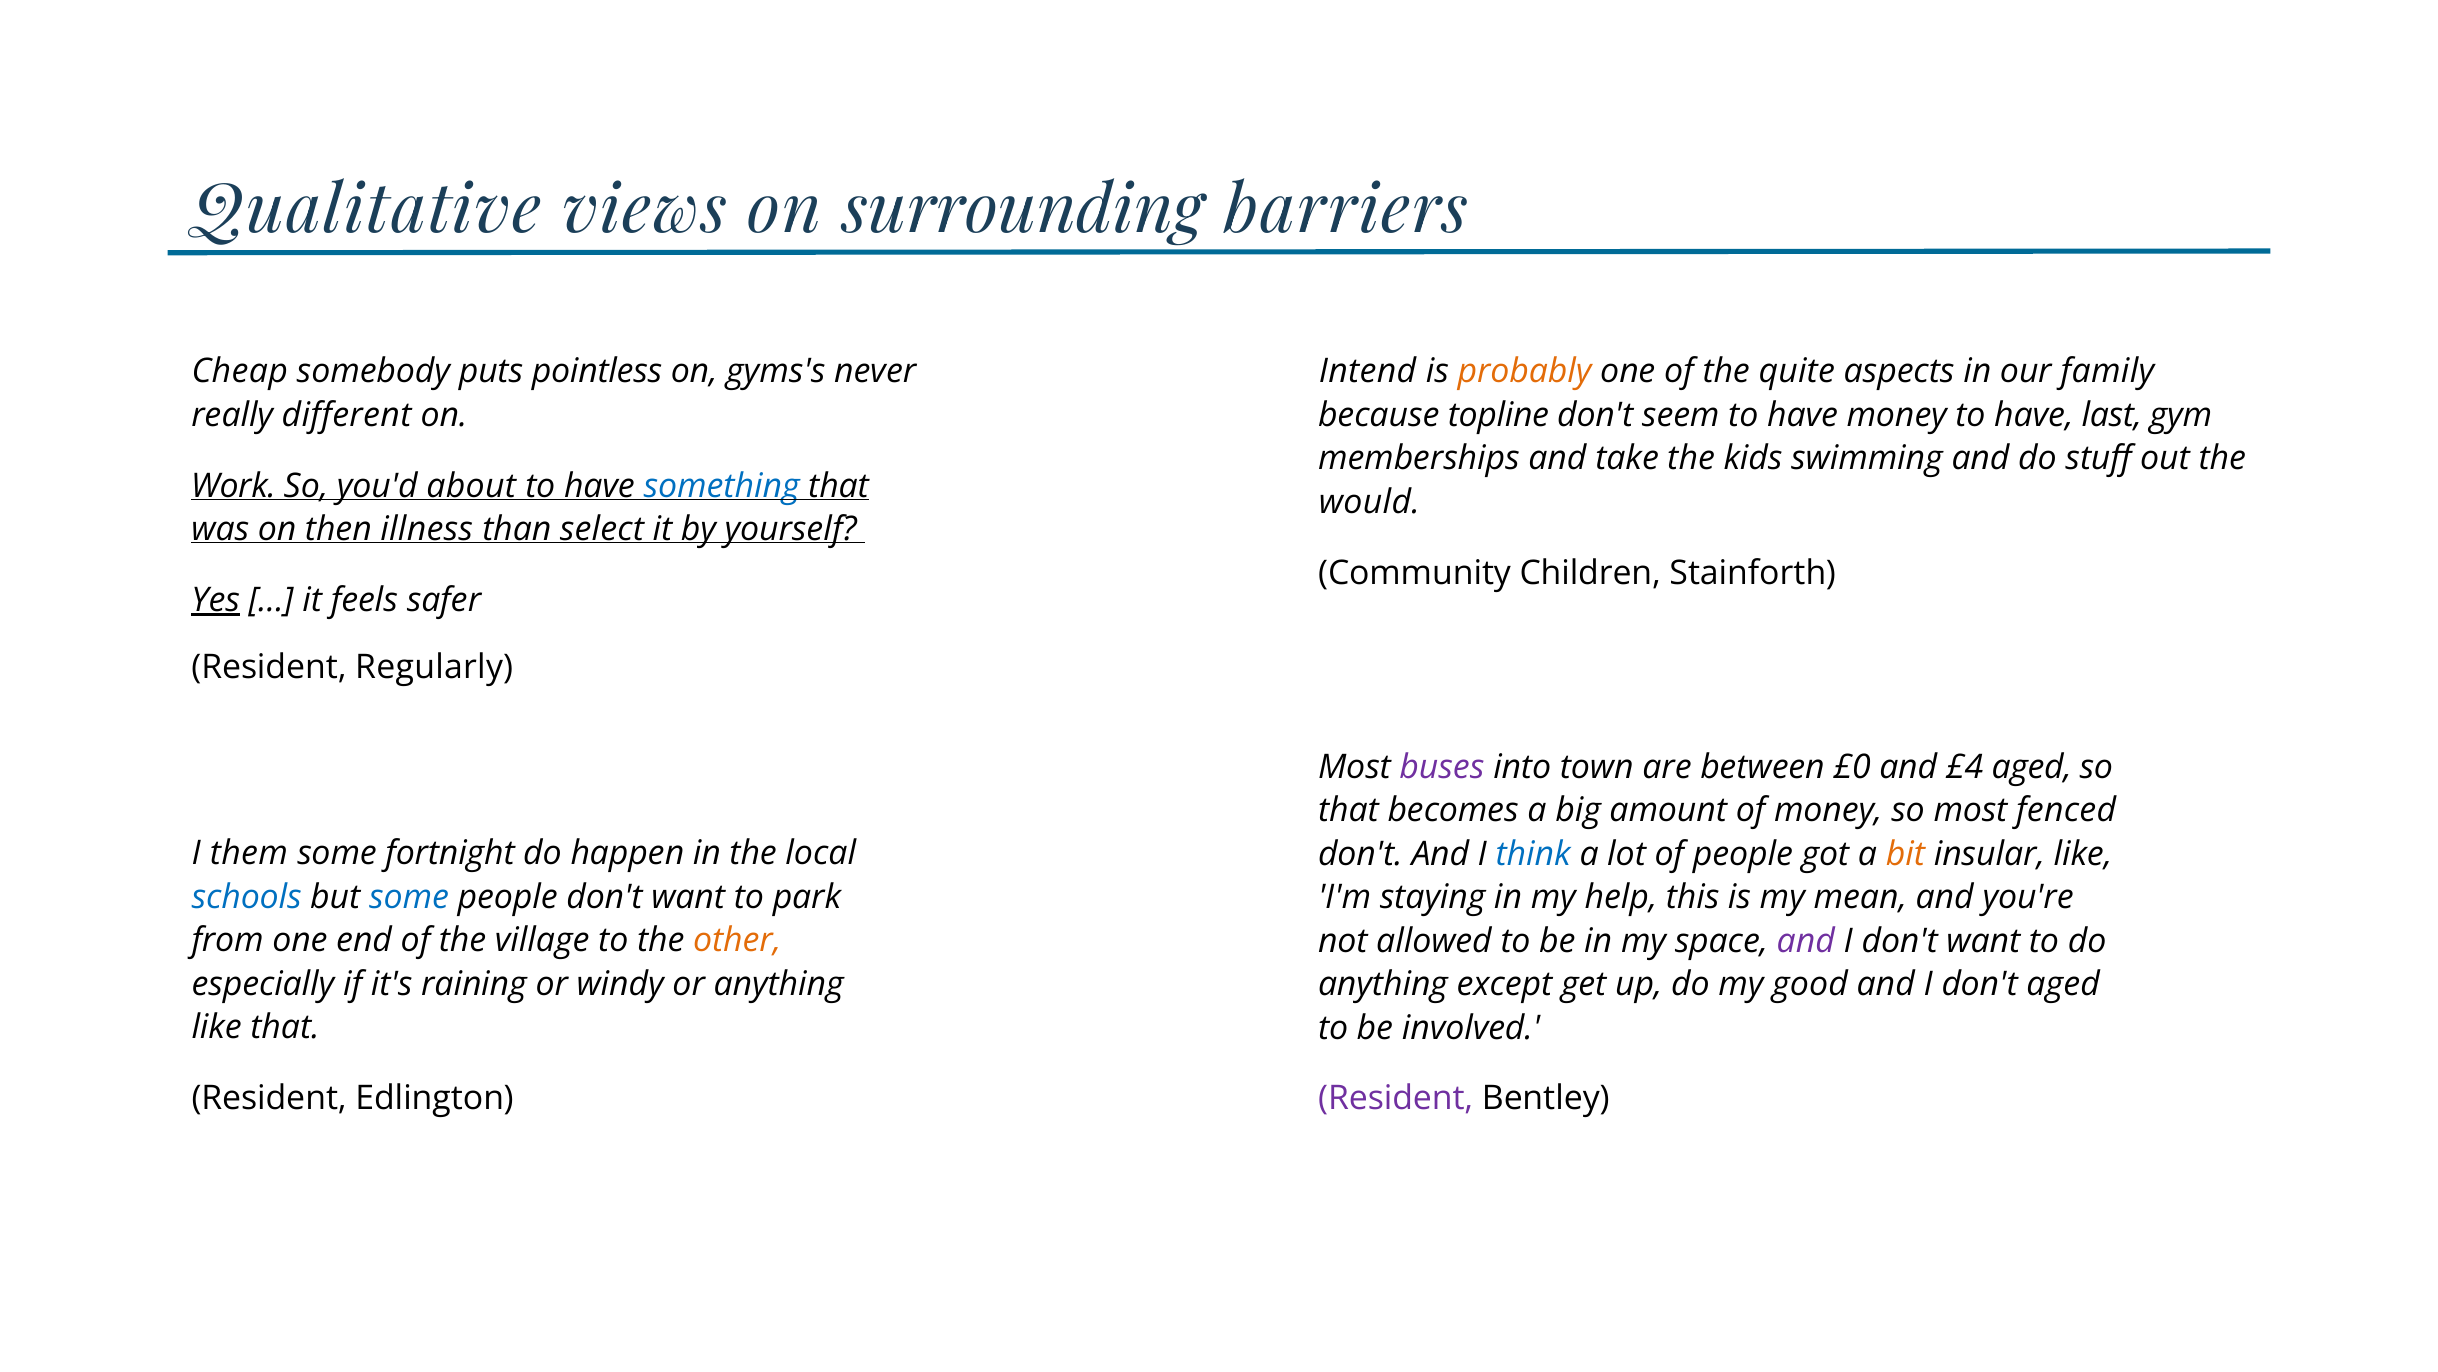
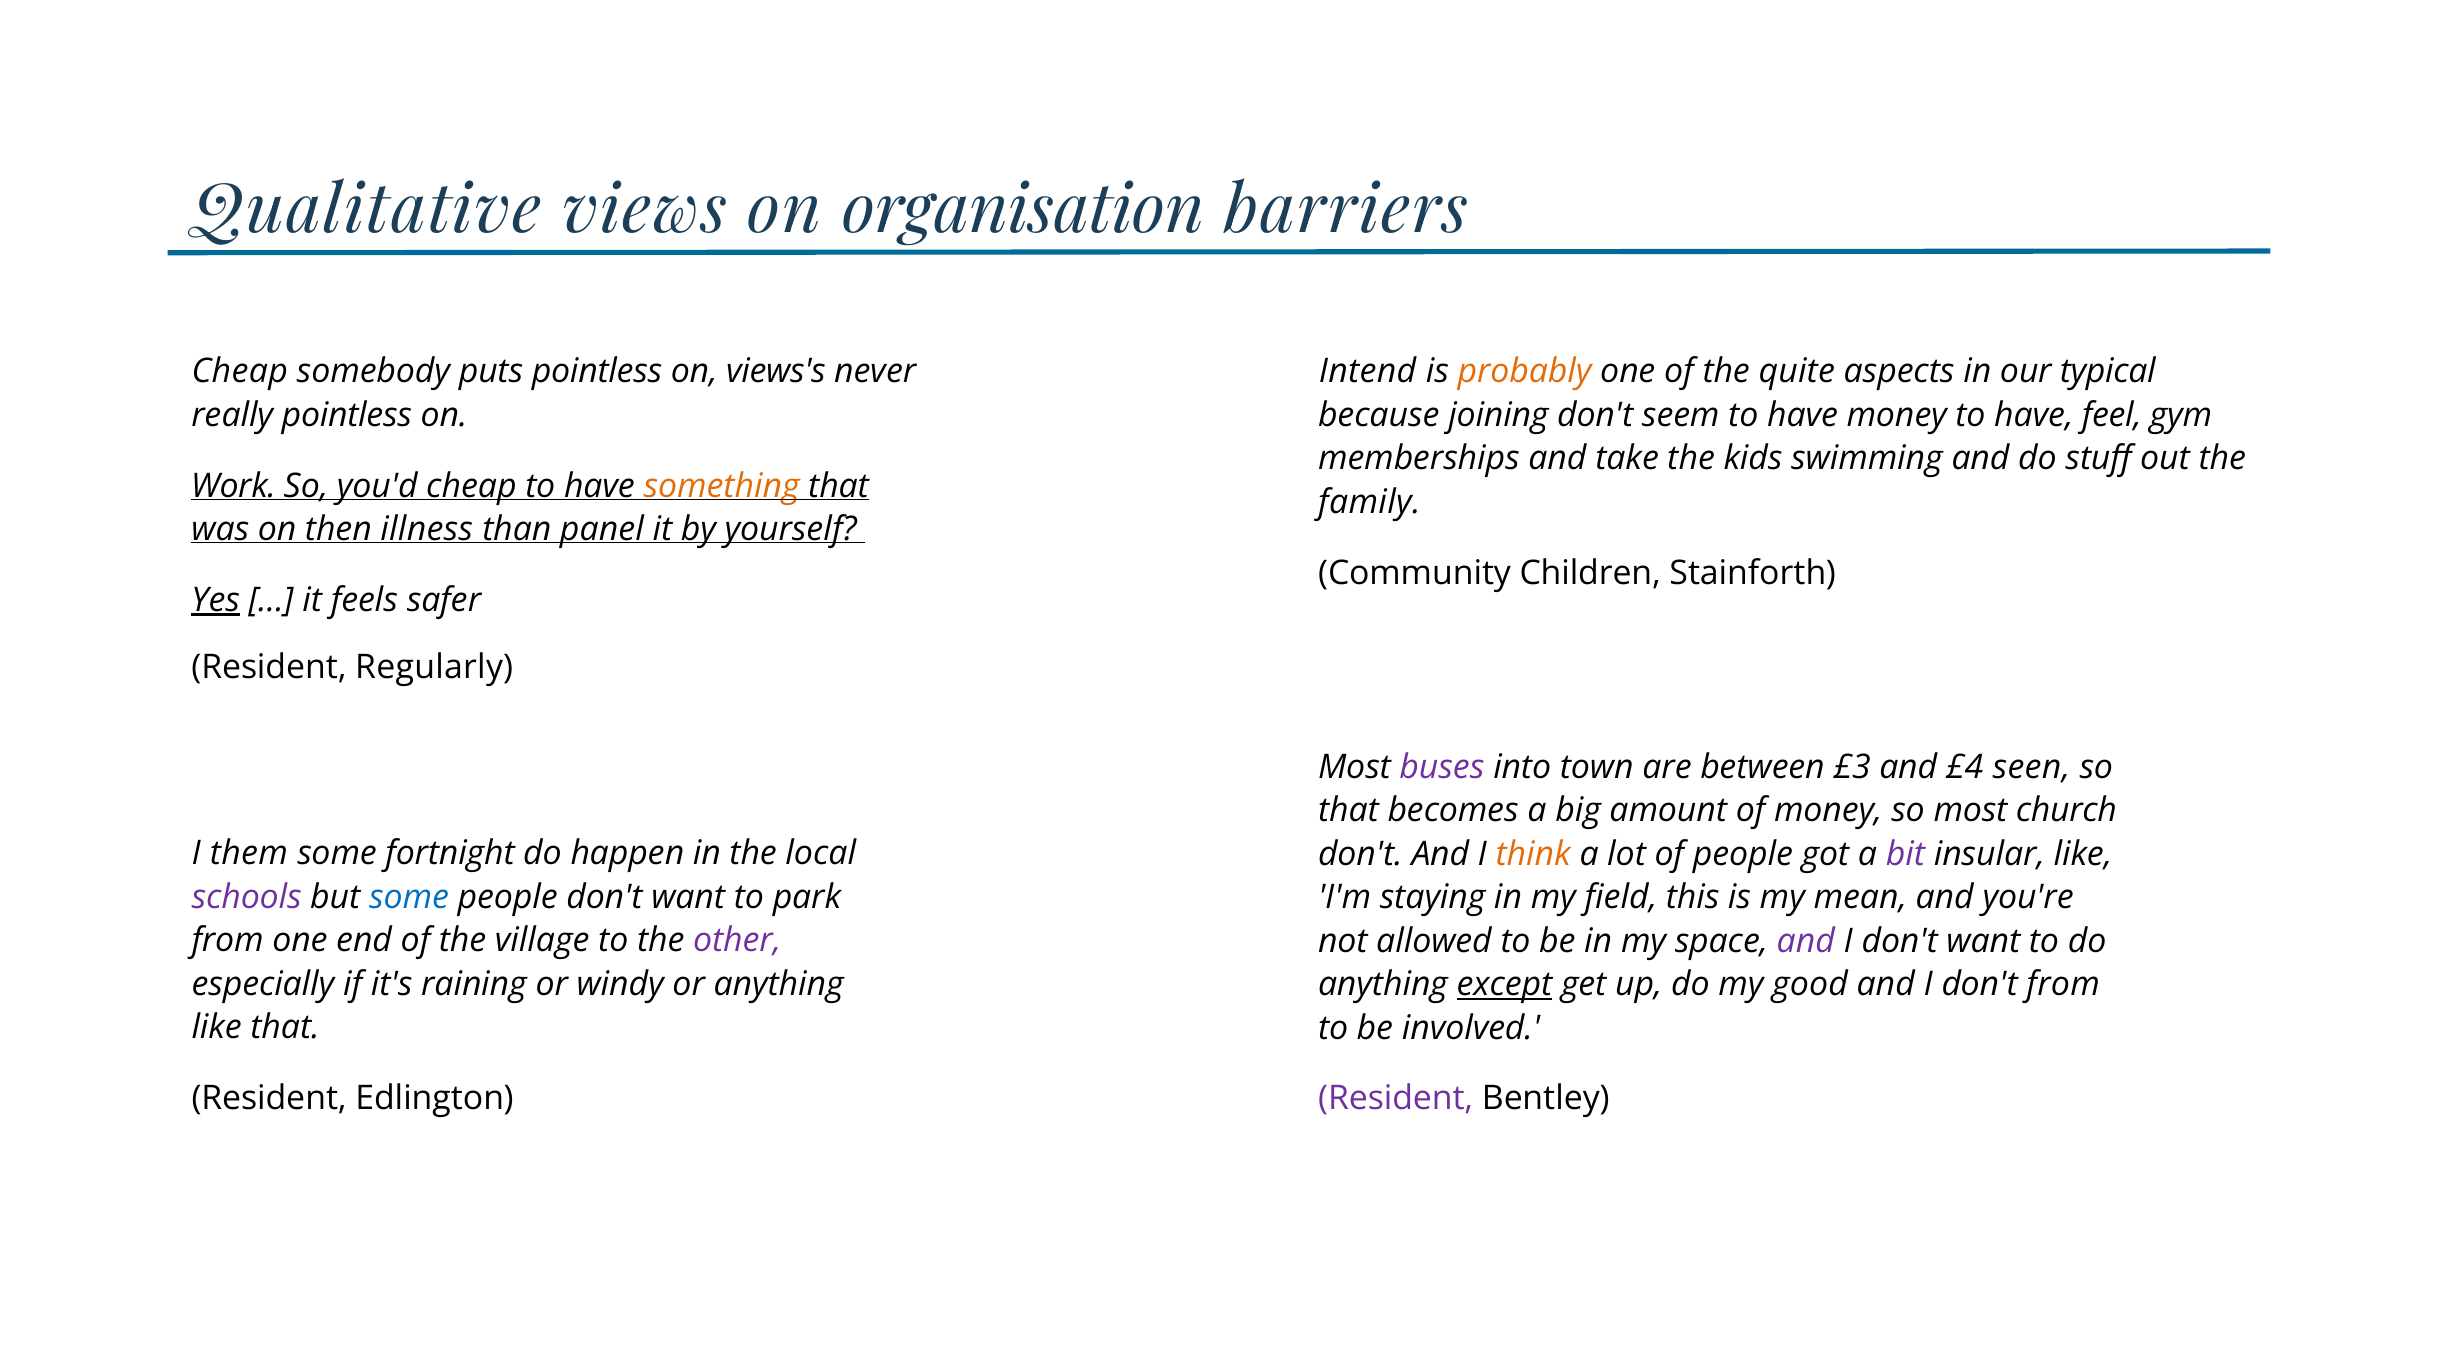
surrounding: surrounding -> organisation (1024, 210)
gyms's: gyms's -> views's (776, 372)
family: family -> typical (2108, 372)
really different: different -> pointless (347, 415)
topline: topline -> joining (1498, 415)
last: last -> feel (2112, 415)
you'd about: about -> cheap (471, 486)
something colour: blue -> orange (722, 486)
would: would -> family (1369, 502)
select: select -> panel (602, 529)
£0: £0 -> £3 (1852, 767)
£4 aged: aged -> seen (2031, 767)
fenced: fenced -> church (2066, 810)
think colour: blue -> orange (1533, 854)
bit colour: orange -> purple (1905, 854)
schools colour: blue -> purple (247, 897)
help: help -> field (1621, 897)
other colour: orange -> purple (737, 940)
except underline: none -> present (1504, 984)
don't aged: aged -> from (2063, 984)
